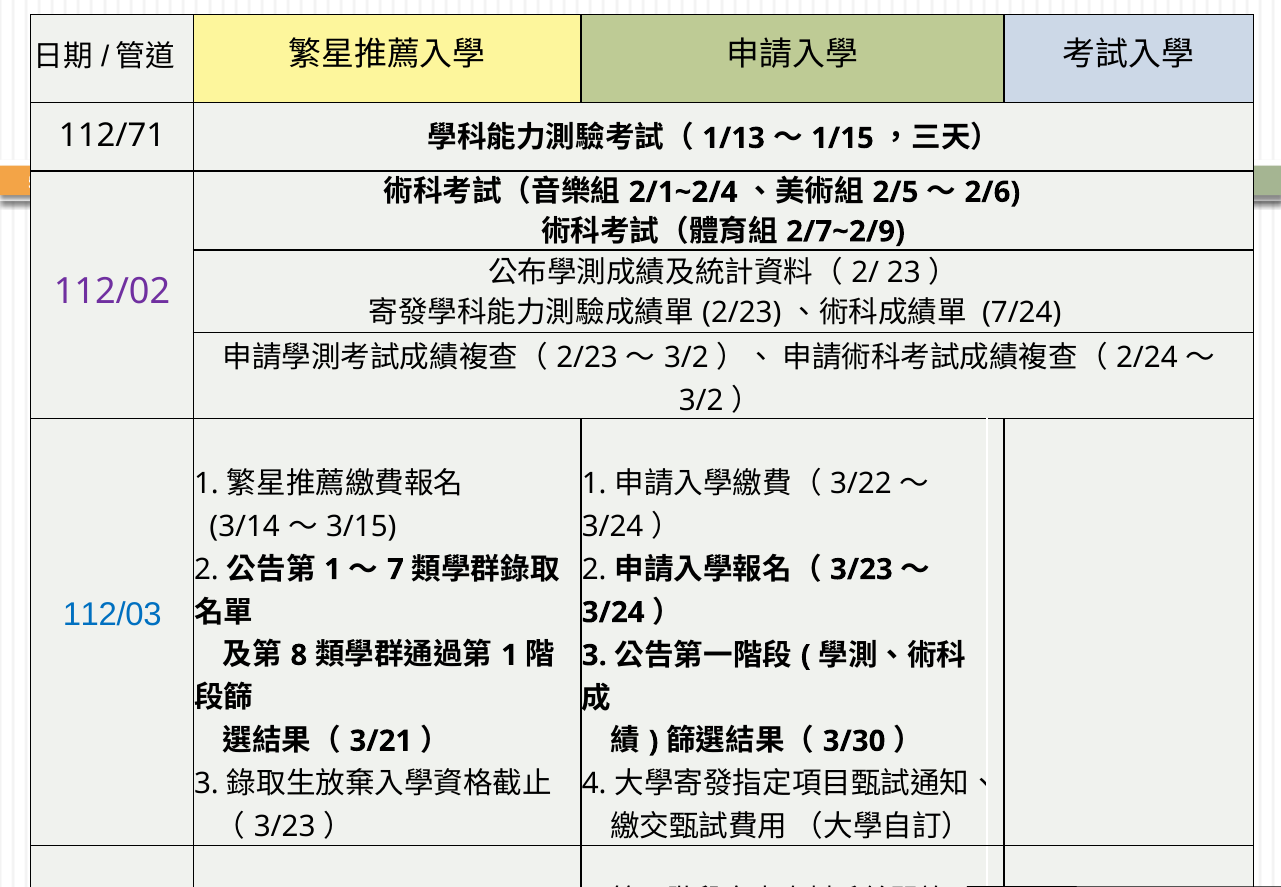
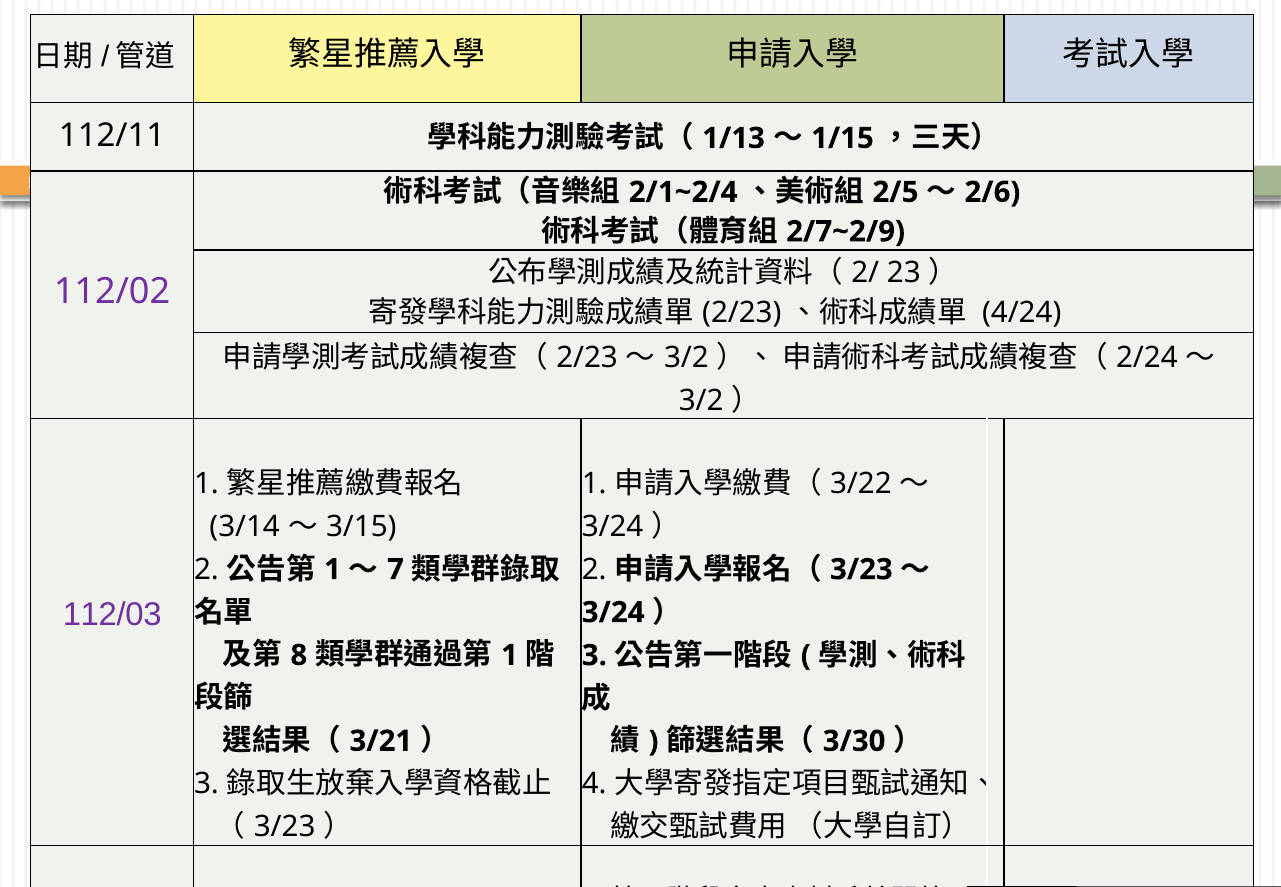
112/71: 112/71 -> 112/11 (112, 136)
7/24: 7/24 -> 4/24 (1022, 312)
112/03 colour: blue -> purple (112, 614)
